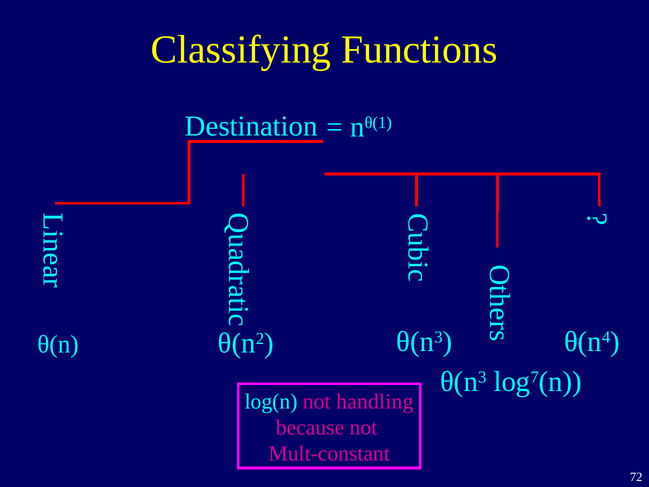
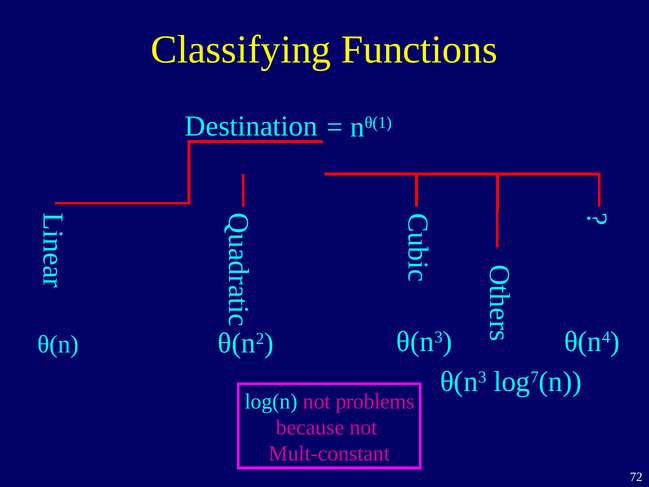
handling: handling -> problems (375, 401)
